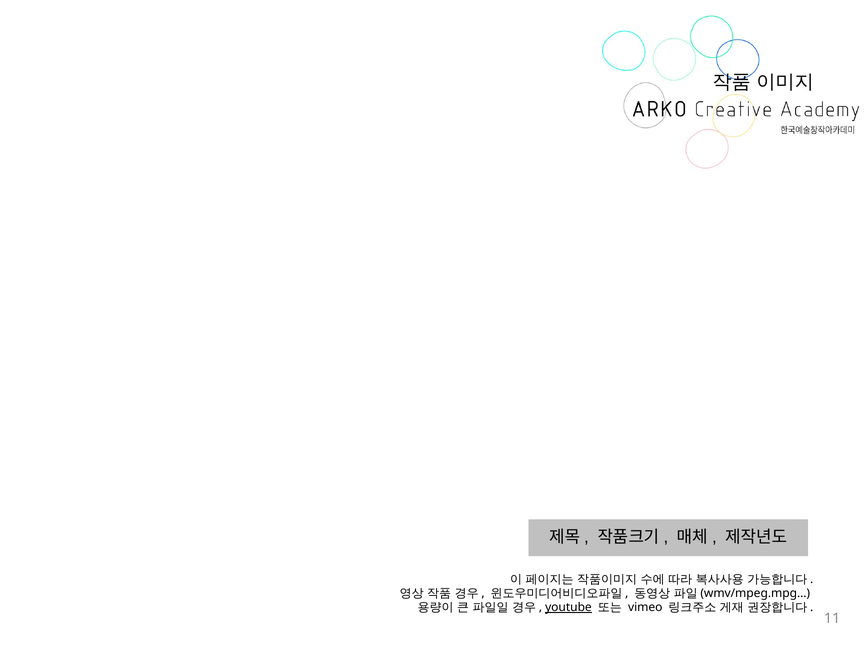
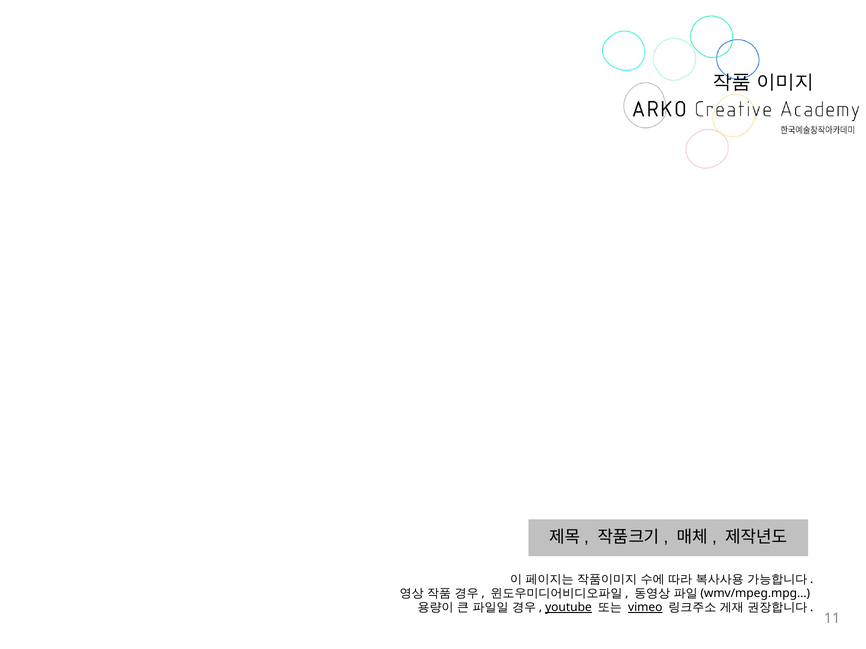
vimeo underline: none -> present (645, 608)
